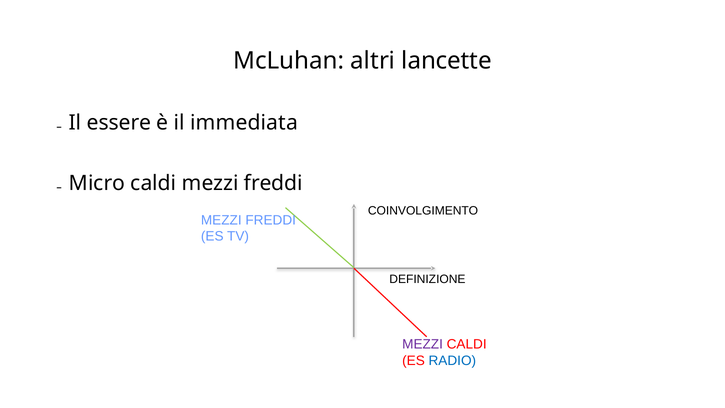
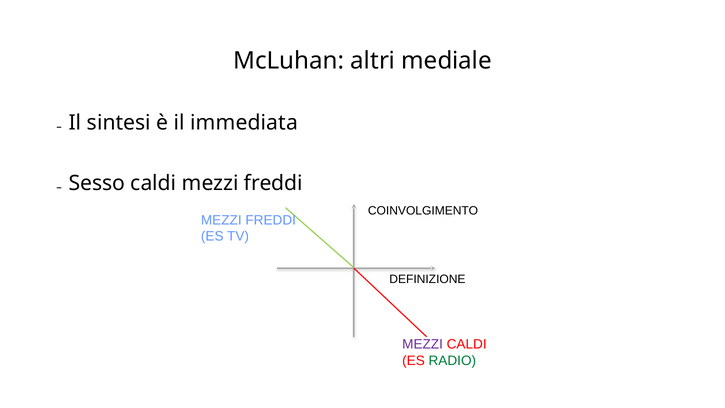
lancette: lancette -> mediale (447, 61)
essere: essere -> sintesi (119, 123)
Micro: Micro -> Sesso (97, 183)
RADIO colour: blue -> green (452, 361)
